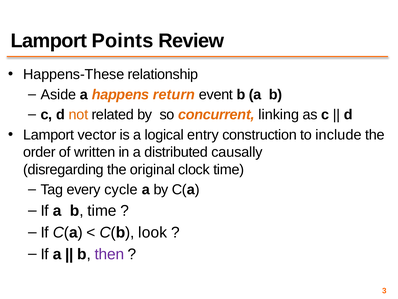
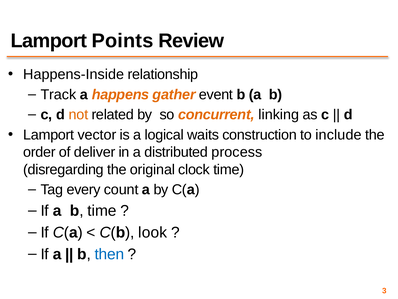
Happens-These: Happens-These -> Happens-Inside (74, 74)
Aside: Aside -> Track (58, 94)
return: return -> gather (174, 94)
entry: entry -> waits (203, 135)
written: written -> deliver (95, 152)
causally: causally -> process (237, 152)
cycle: cycle -> count (121, 189)
then colour: purple -> blue (109, 254)
